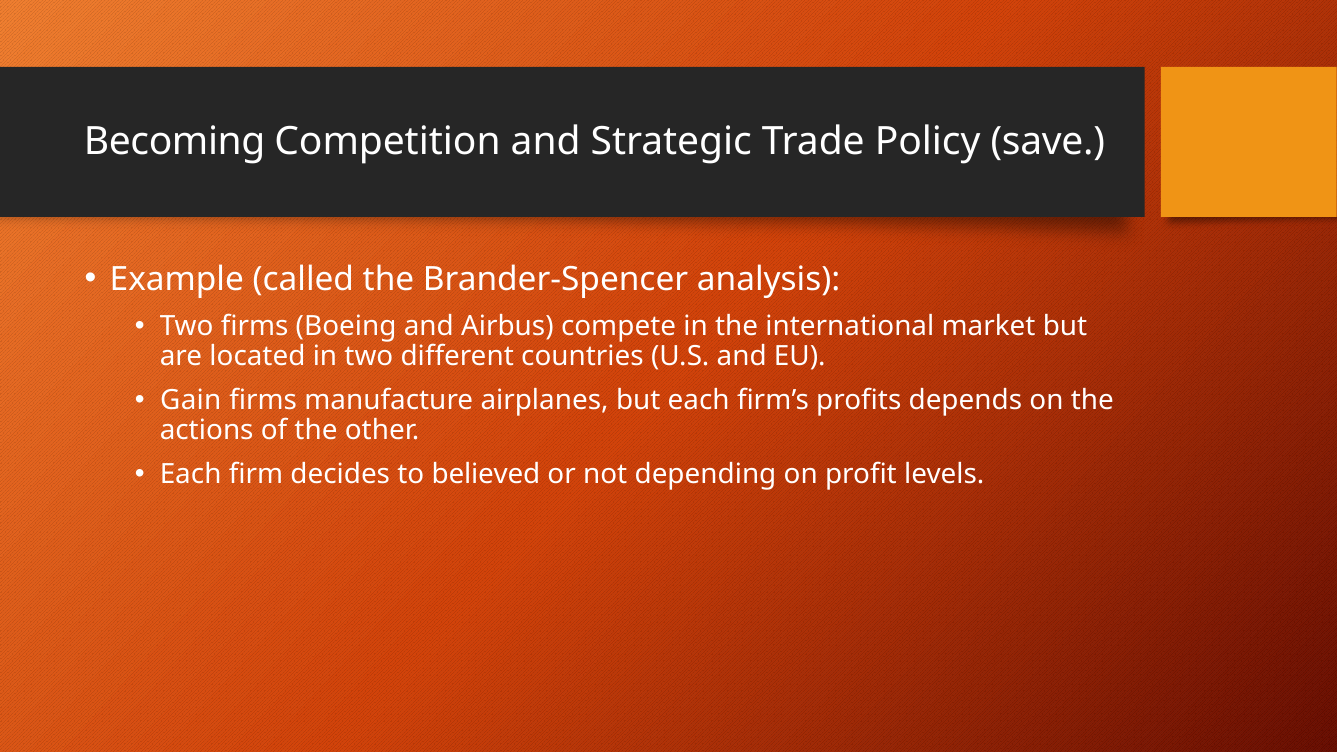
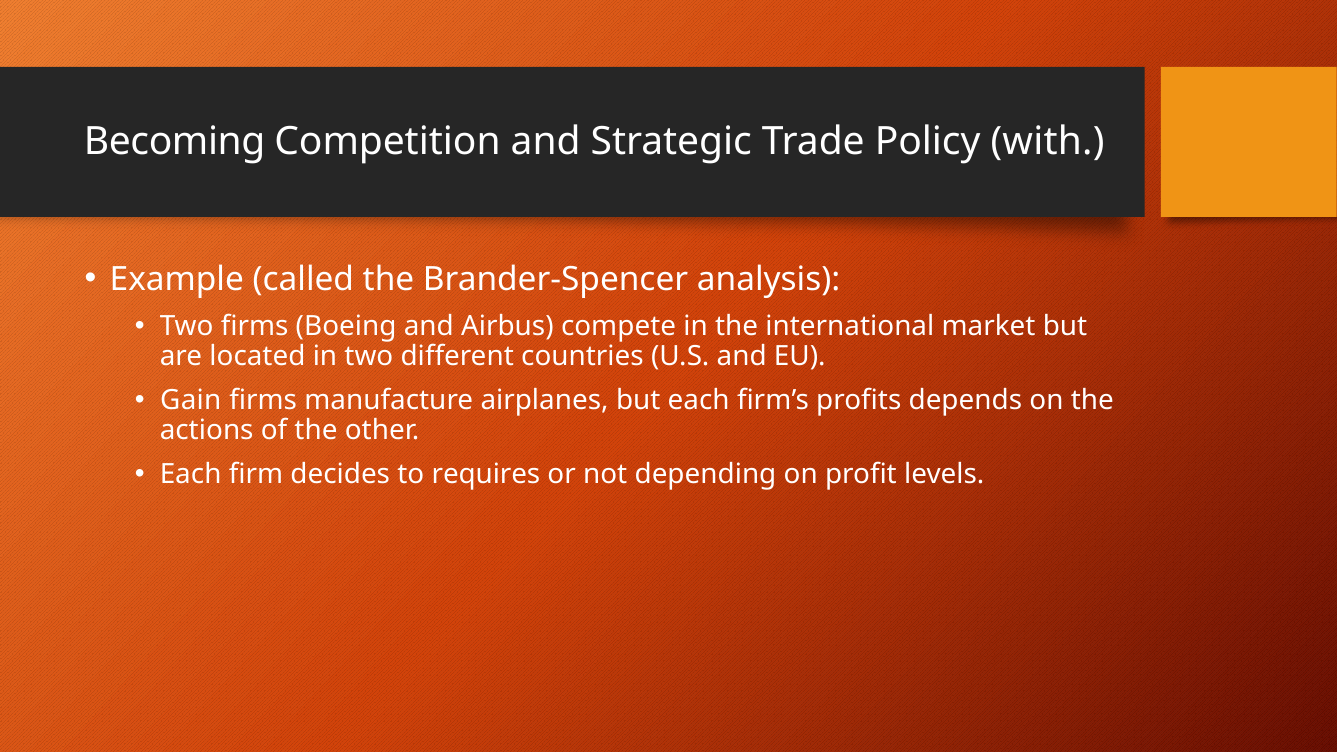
save: save -> with (1048, 142)
believed: believed -> requires (486, 474)
